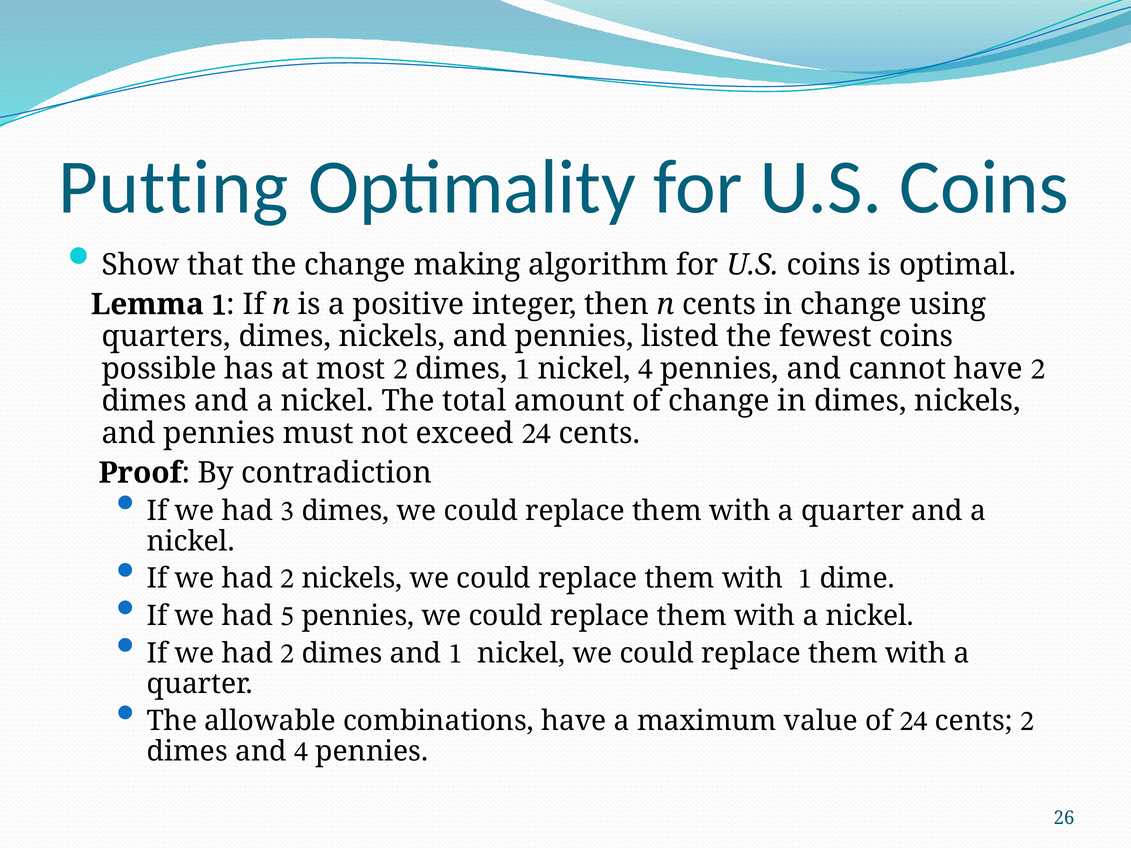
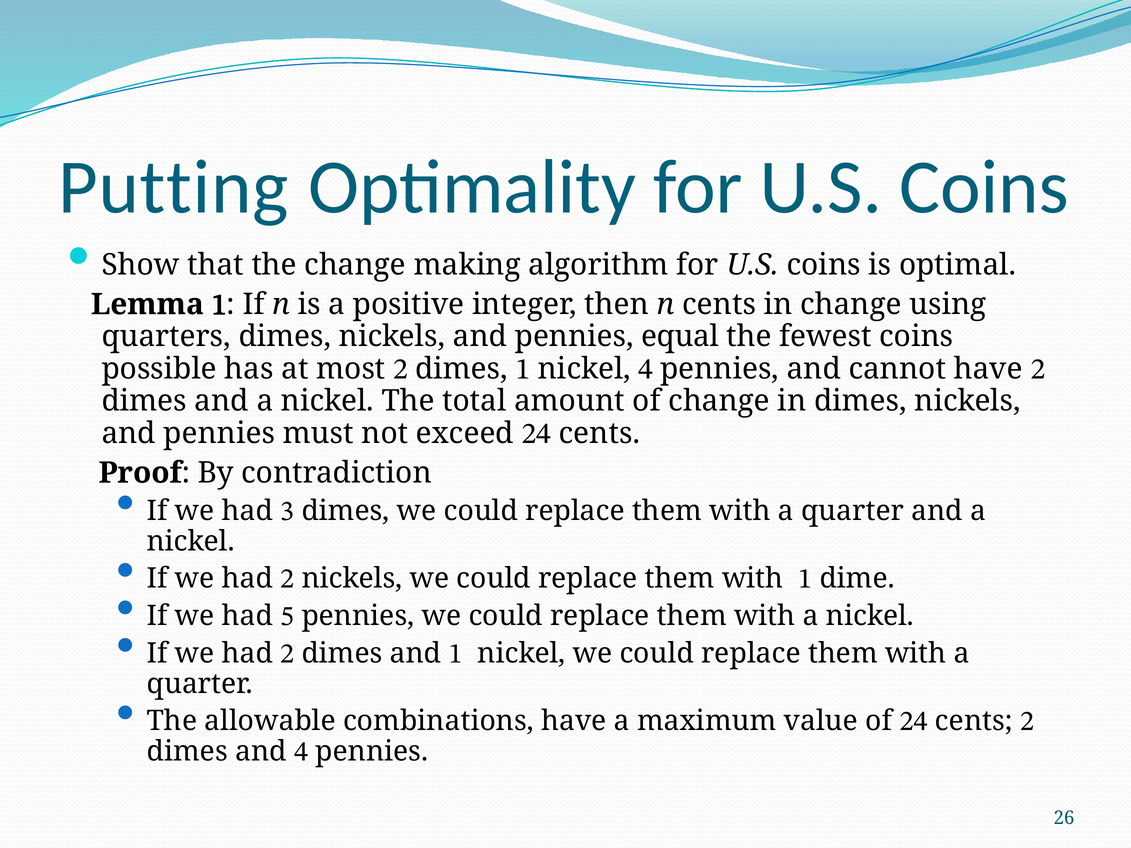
listed: listed -> equal (680, 337)
